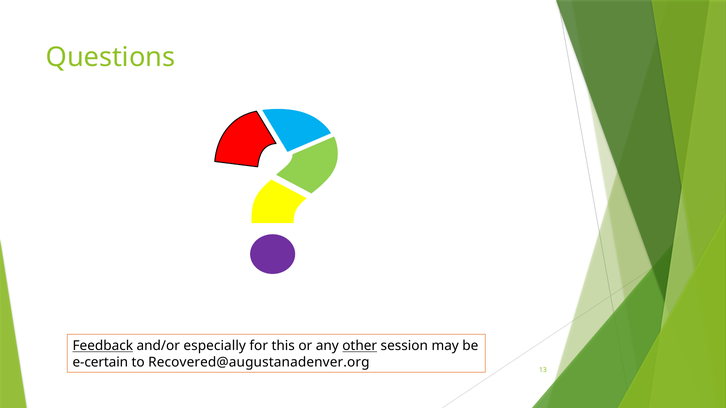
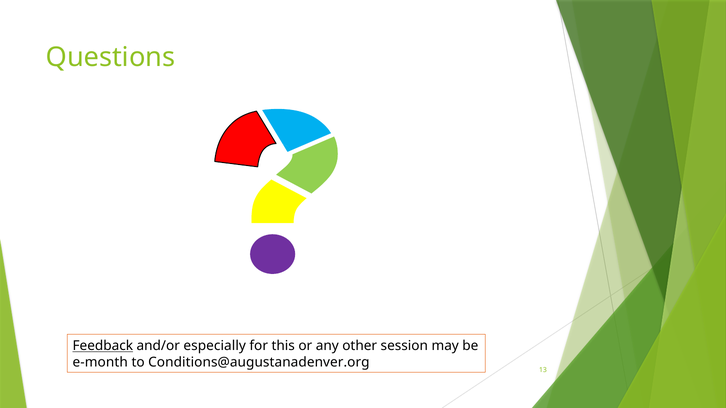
other underline: present -> none (360, 346)
e-certain: e-certain -> e-month (100, 363)
Recovered@augustanadenver.org: Recovered@augustanadenver.org -> Conditions@augustanadenver.org (259, 363)
